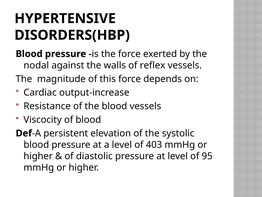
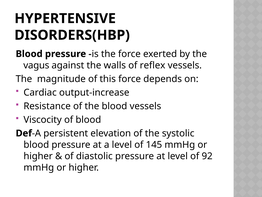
nodal: nodal -> vagus (36, 65)
403: 403 -> 145 (154, 144)
95: 95 -> 92 (207, 156)
